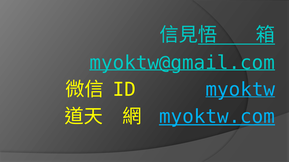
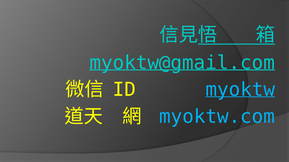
myoktw.com underline: present -> none (217, 117)
